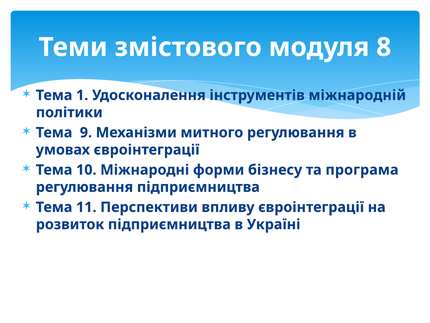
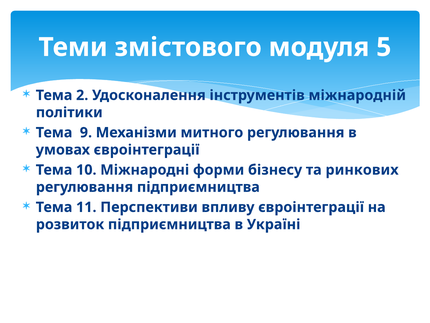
8: 8 -> 5 (384, 47)
1: 1 -> 2 (82, 95)
програма: програма -> ринкових (362, 170)
